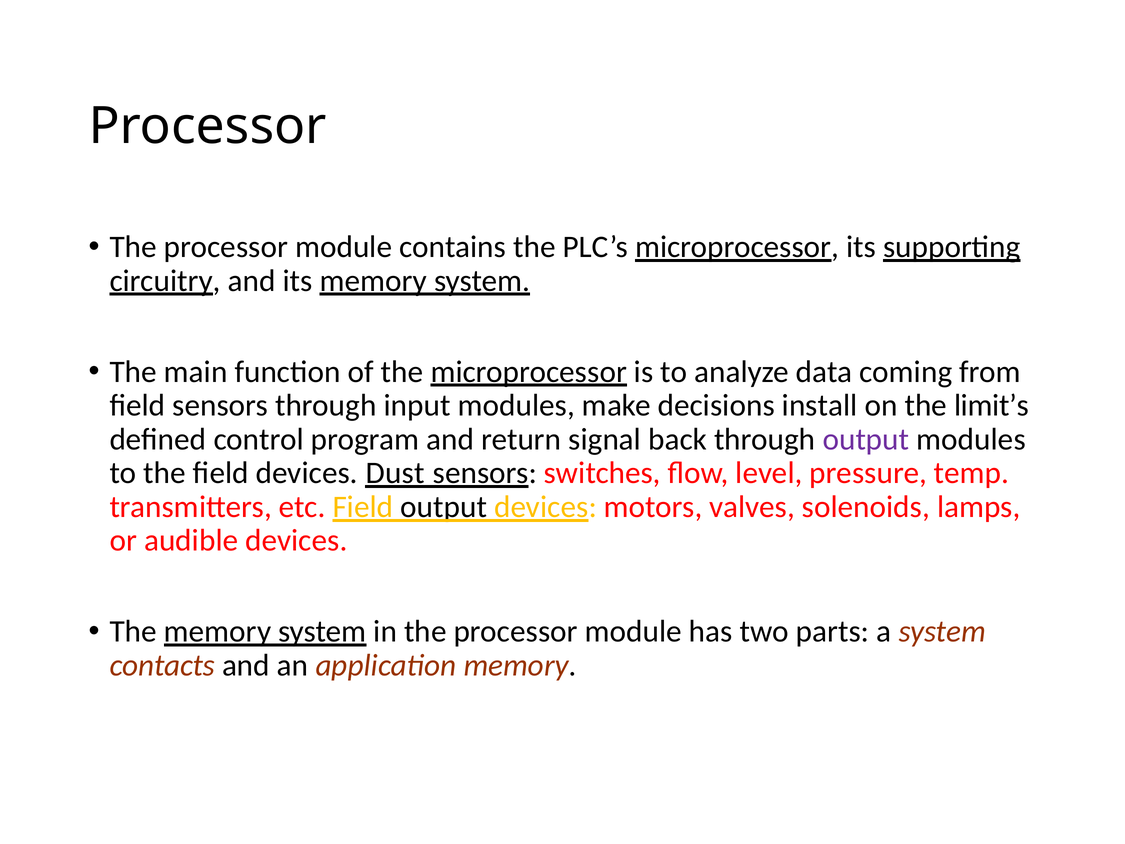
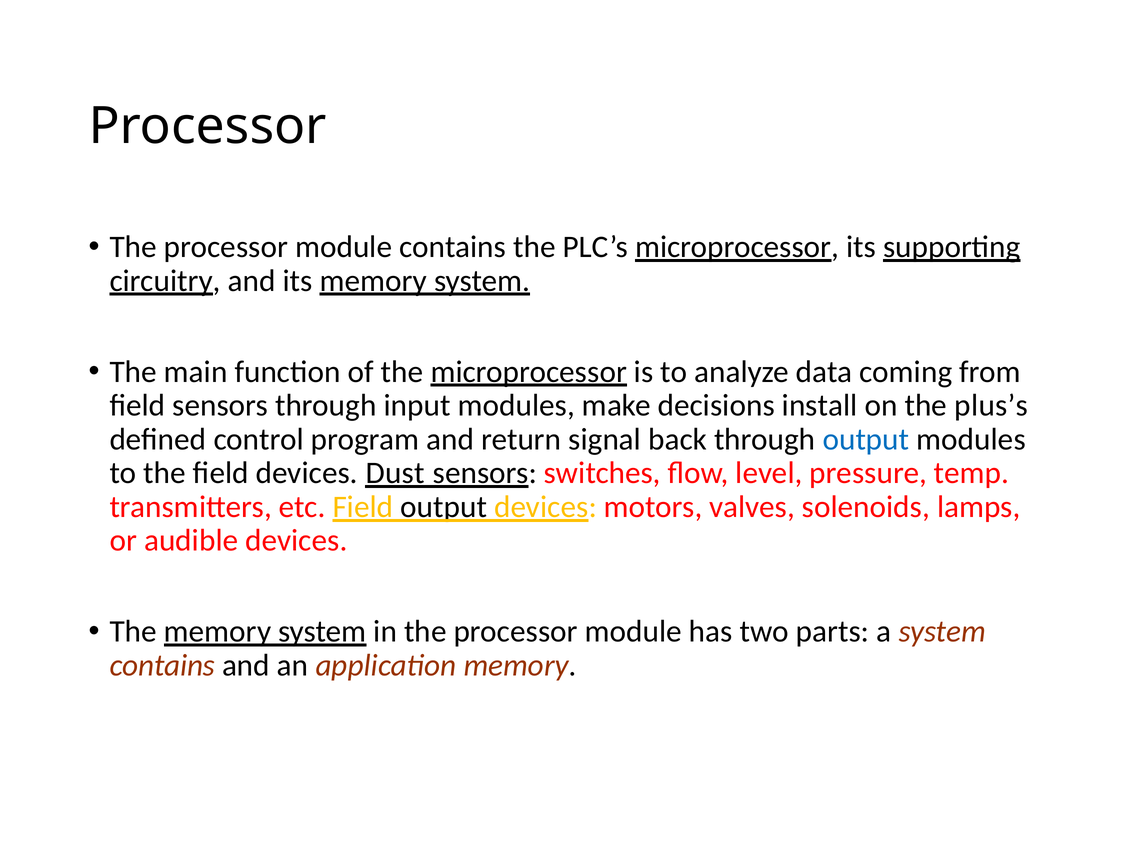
limit’s: limit’s -> plus’s (991, 405)
output colour: purple -> blue (866, 439)
contacts: contacts -> contains (162, 665)
